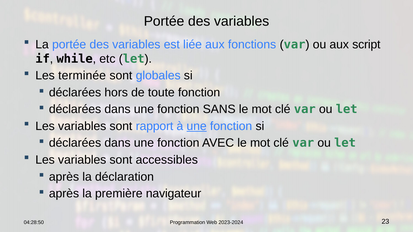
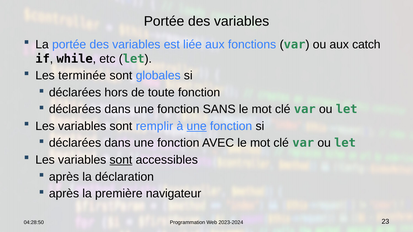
script: script -> catch (366, 44)
rapport: rapport -> remplir (154, 126)
sont underline: none -> present (121, 160)
